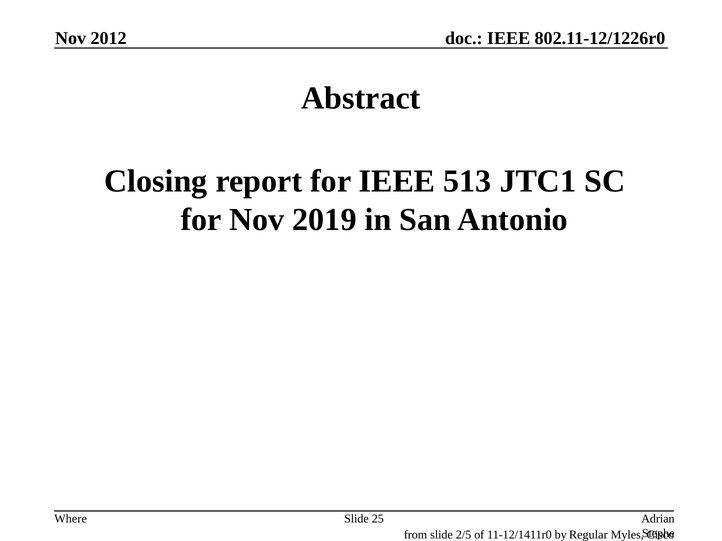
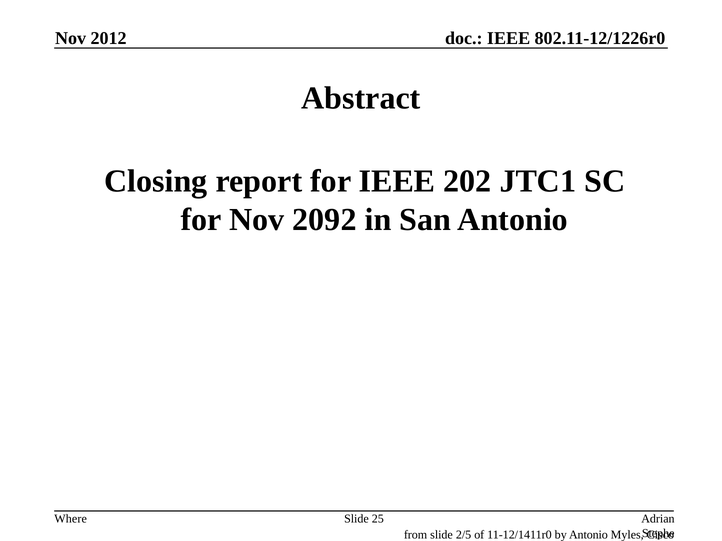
513: 513 -> 202 (467, 182)
2019: 2019 -> 2092 (324, 220)
by Regular: Regular -> Antonio (588, 535)
